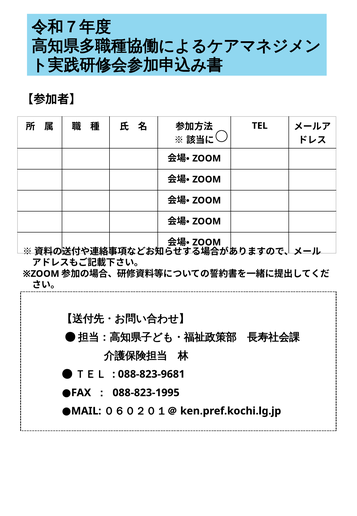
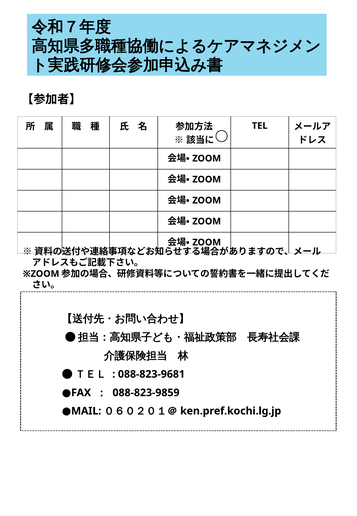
088-823-1995: 088-823-1995 -> 088-823-9859 (146, 392)
